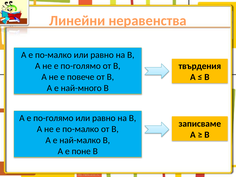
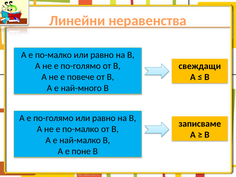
твърдения: твърдения -> свеждащи (200, 66)
